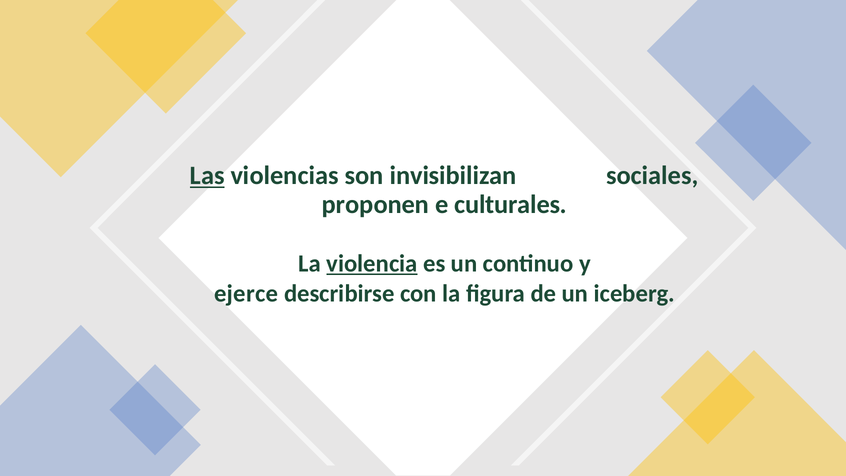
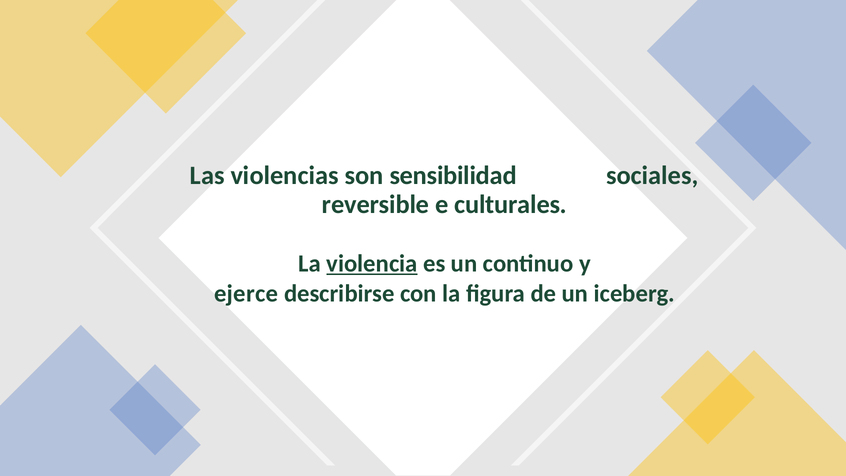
Las underline: present -> none (207, 176)
invisibilizan: invisibilizan -> sensibilidad (453, 176)
proponen: proponen -> reversible (376, 204)
